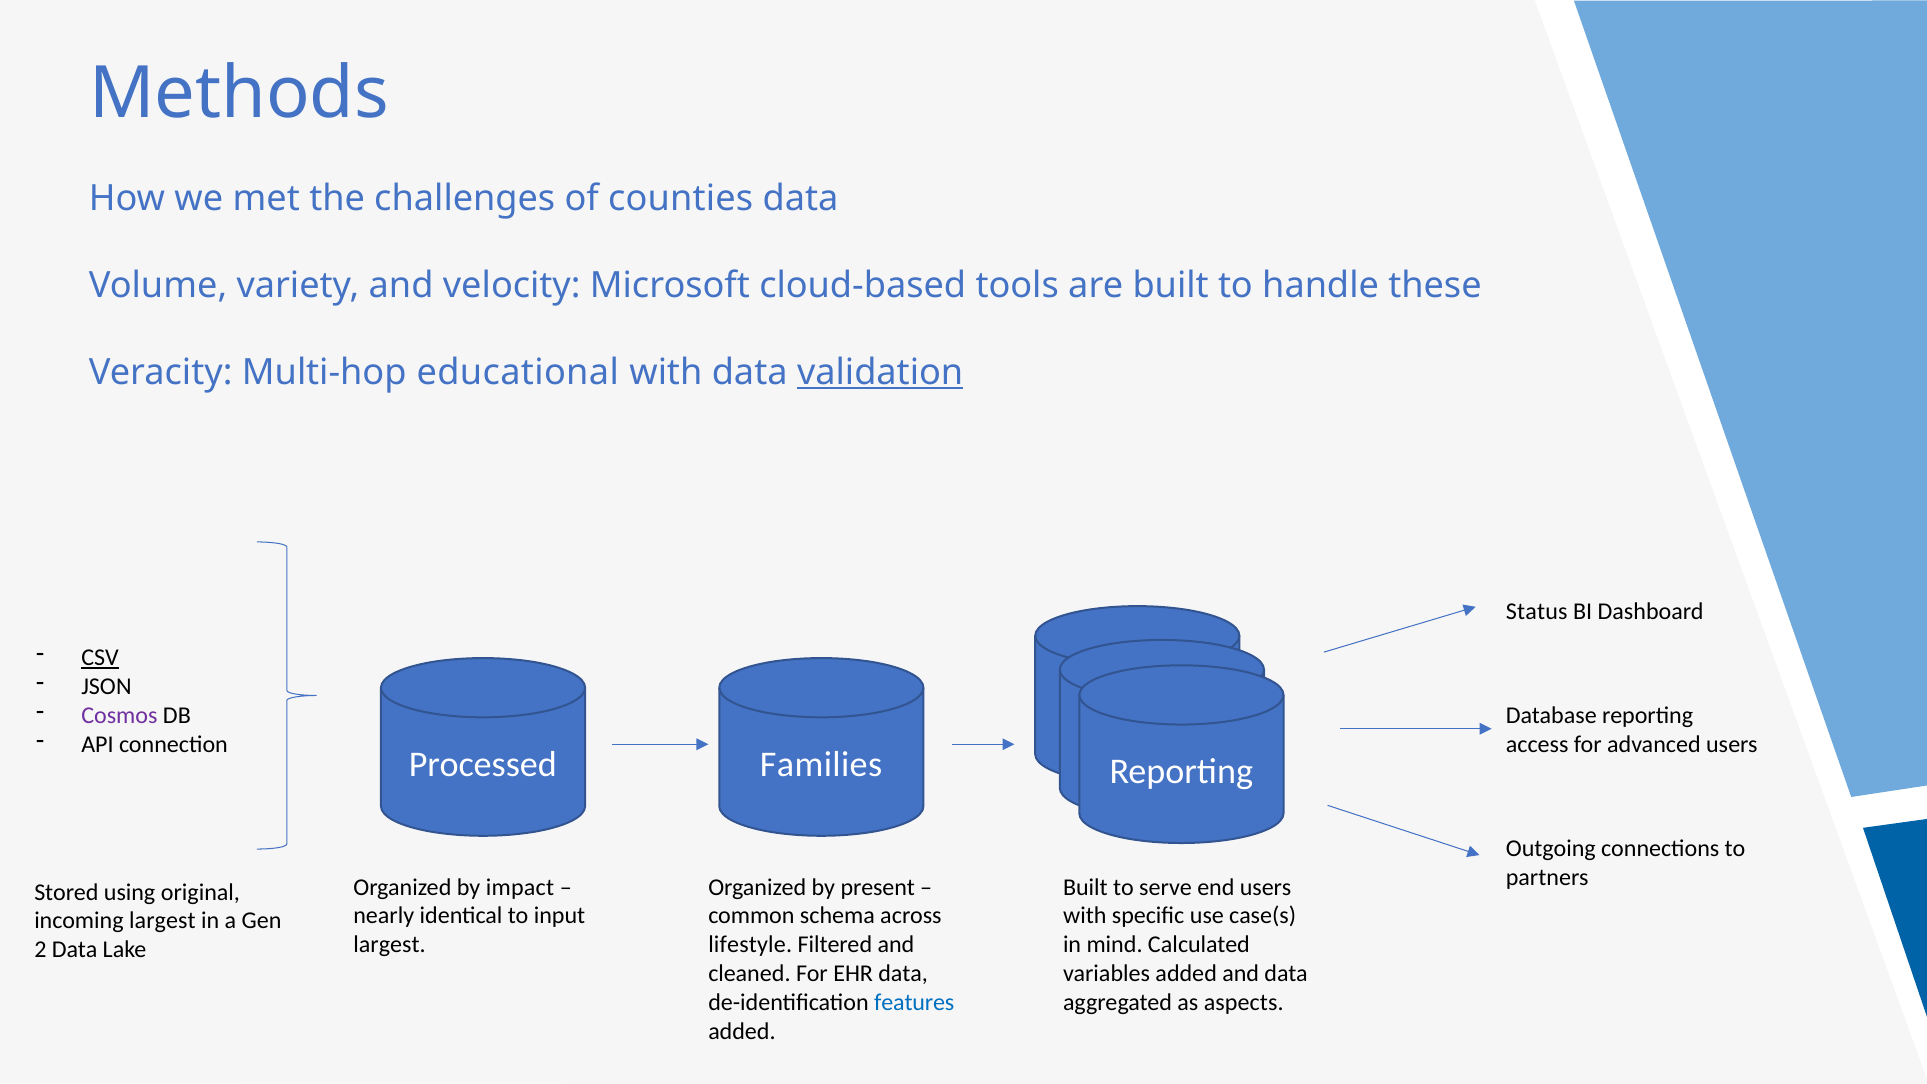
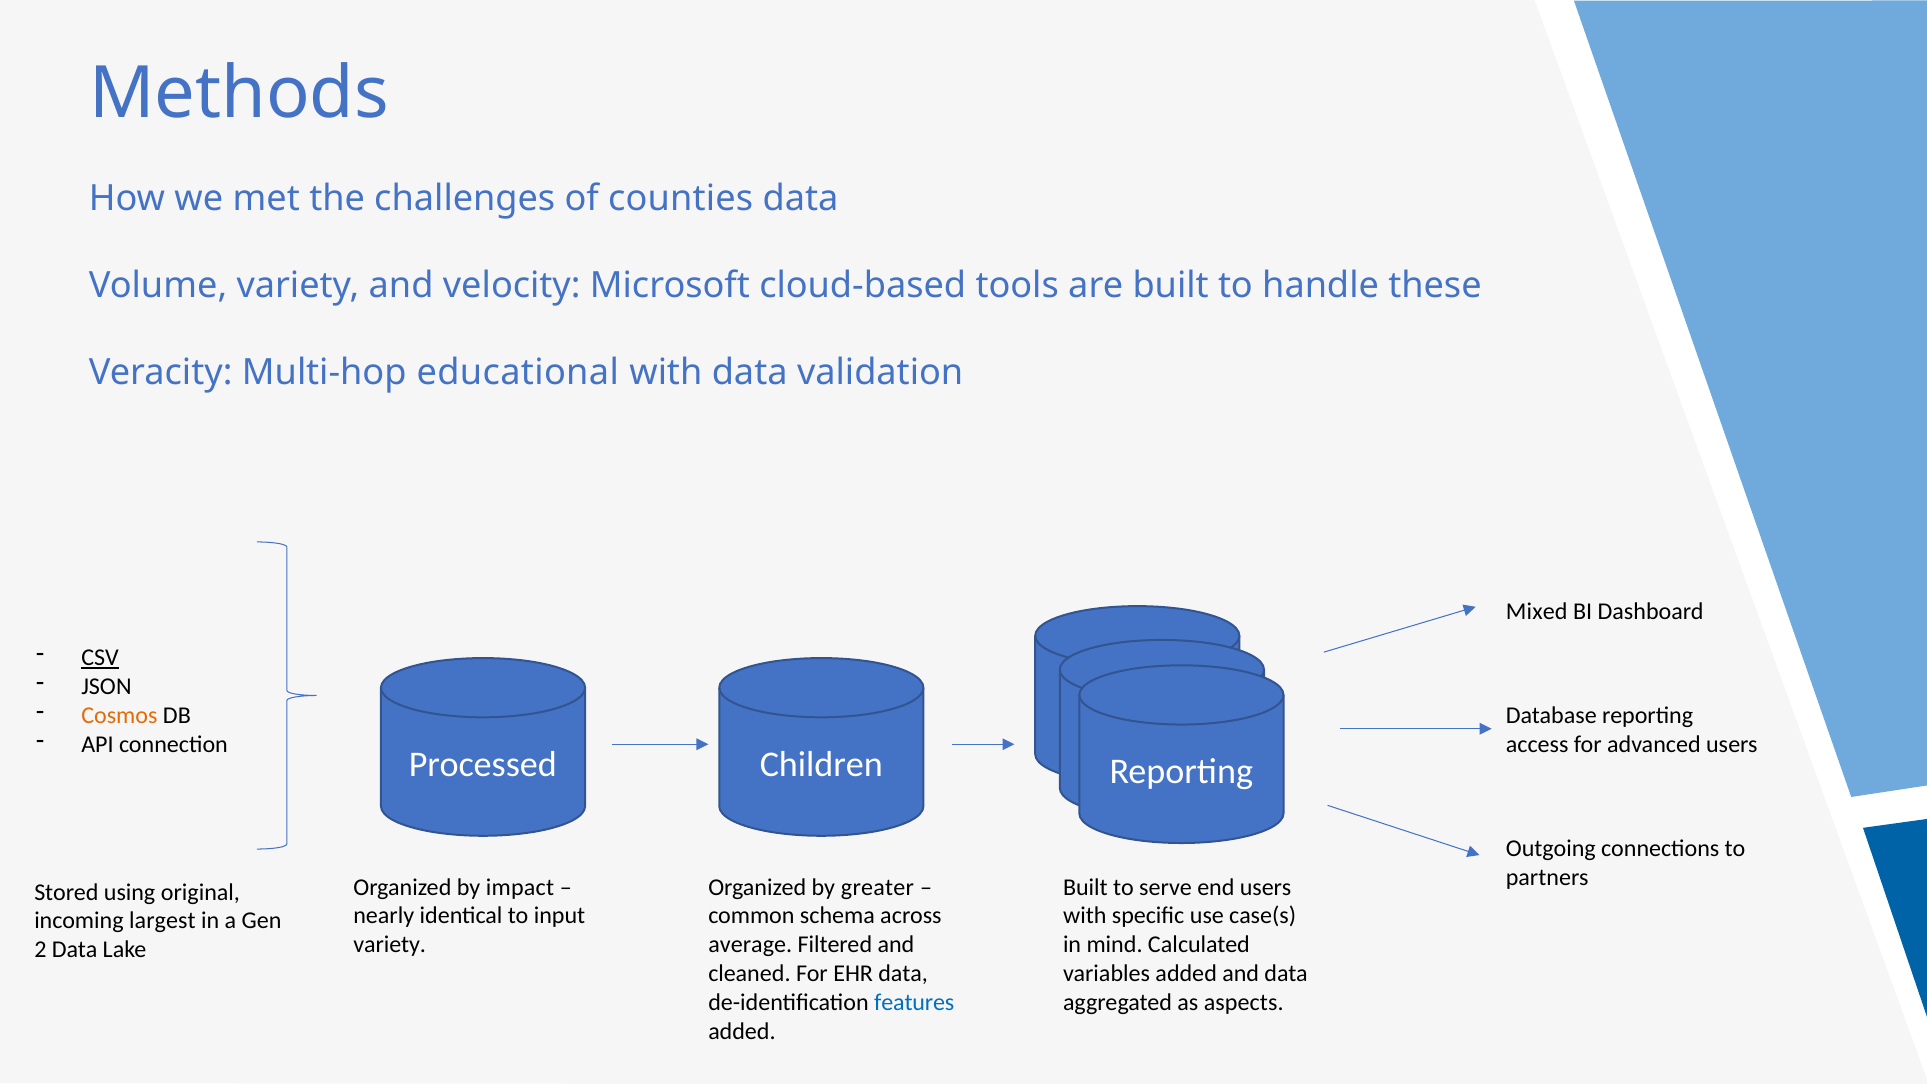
validation underline: present -> none (880, 372)
Status: Status -> Mixed (1537, 611)
Cosmos colour: purple -> orange (119, 715)
Families: Families -> Children (821, 764)
present: present -> greater (877, 887)
largest: largest -> variety (390, 945)
lifestyle: lifestyle -> average (750, 945)
